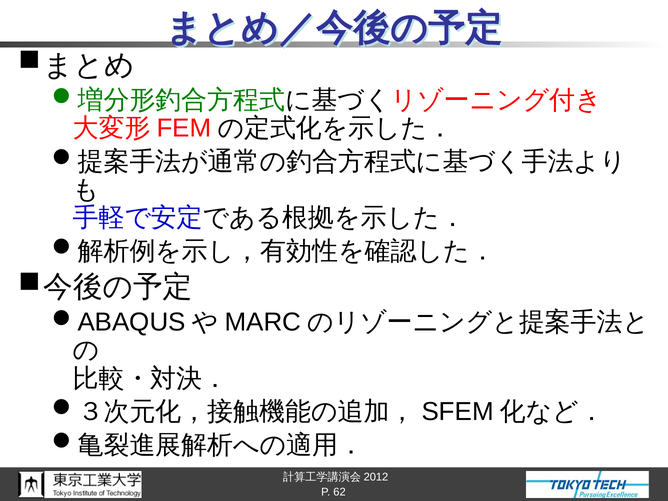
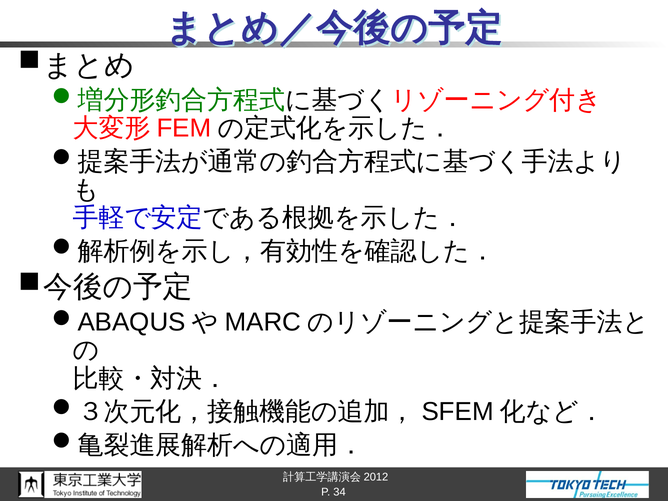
62: 62 -> 34 (340, 492)
